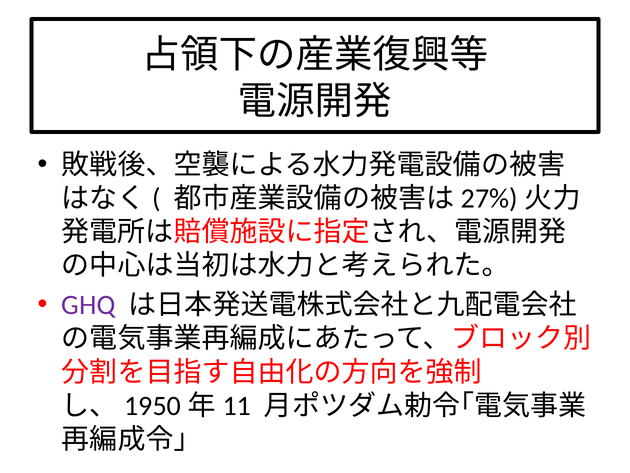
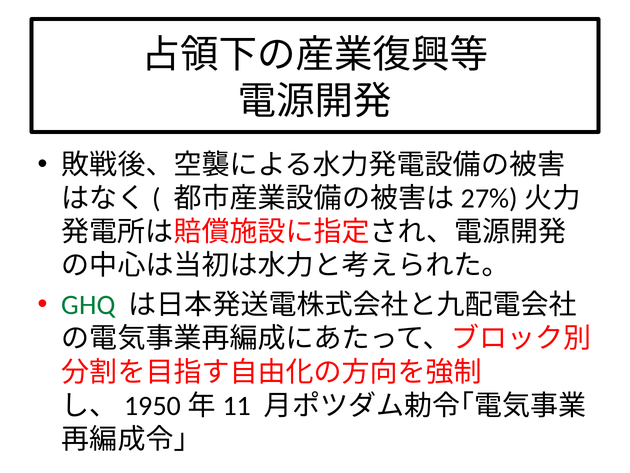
GHQ colour: purple -> green (88, 305)
